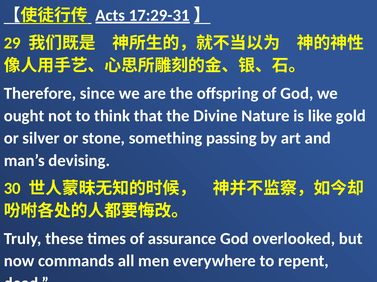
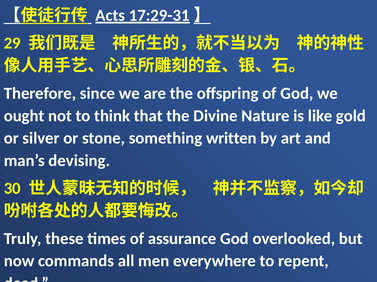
passing: passing -> written (231, 139)
